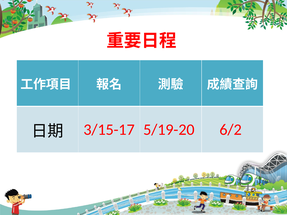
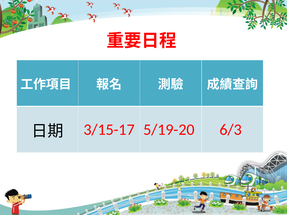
6/2: 6/2 -> 6/3 (231, 130)
